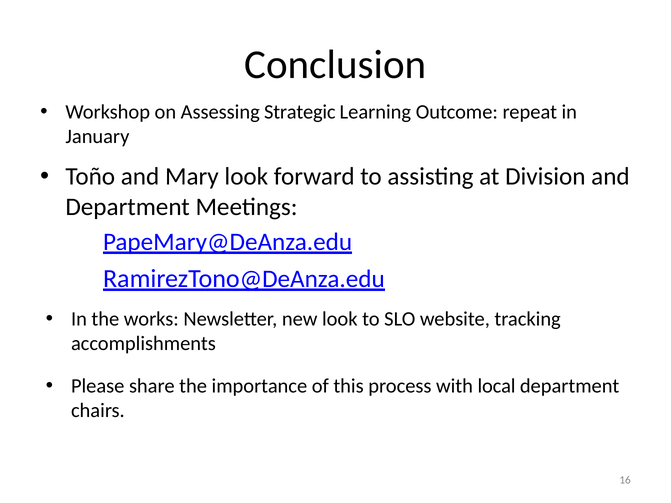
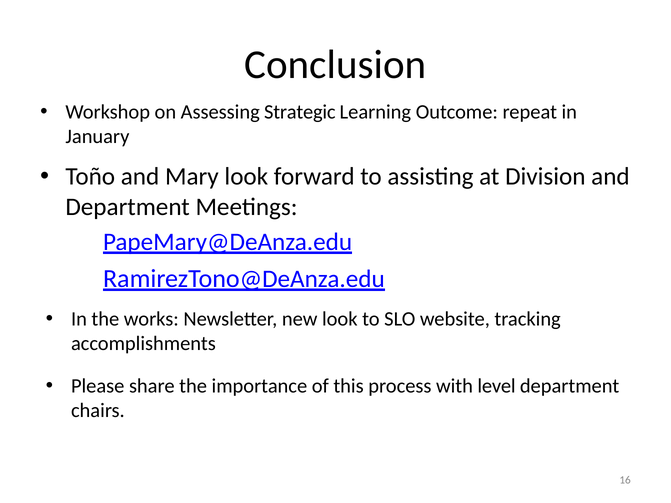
local: local -> level (497, 386)
